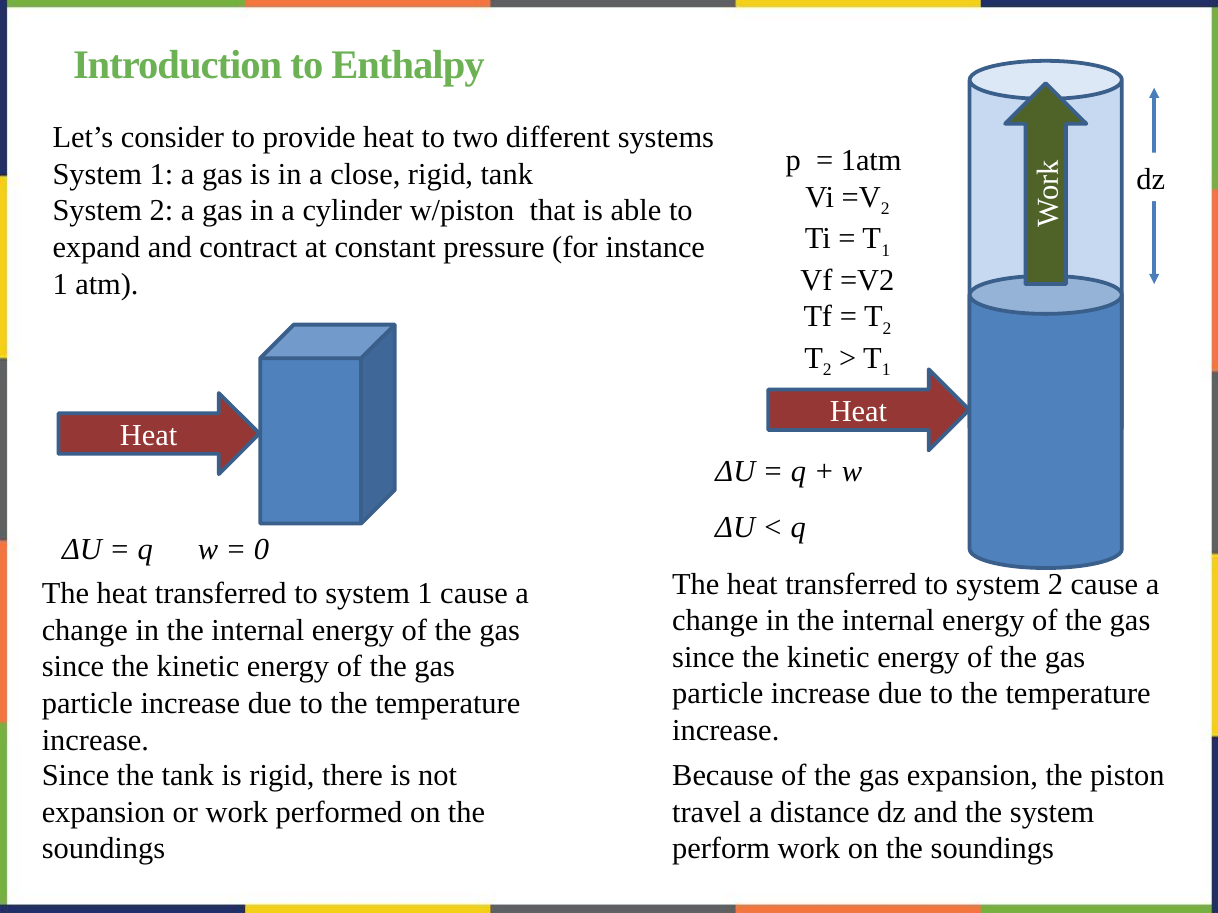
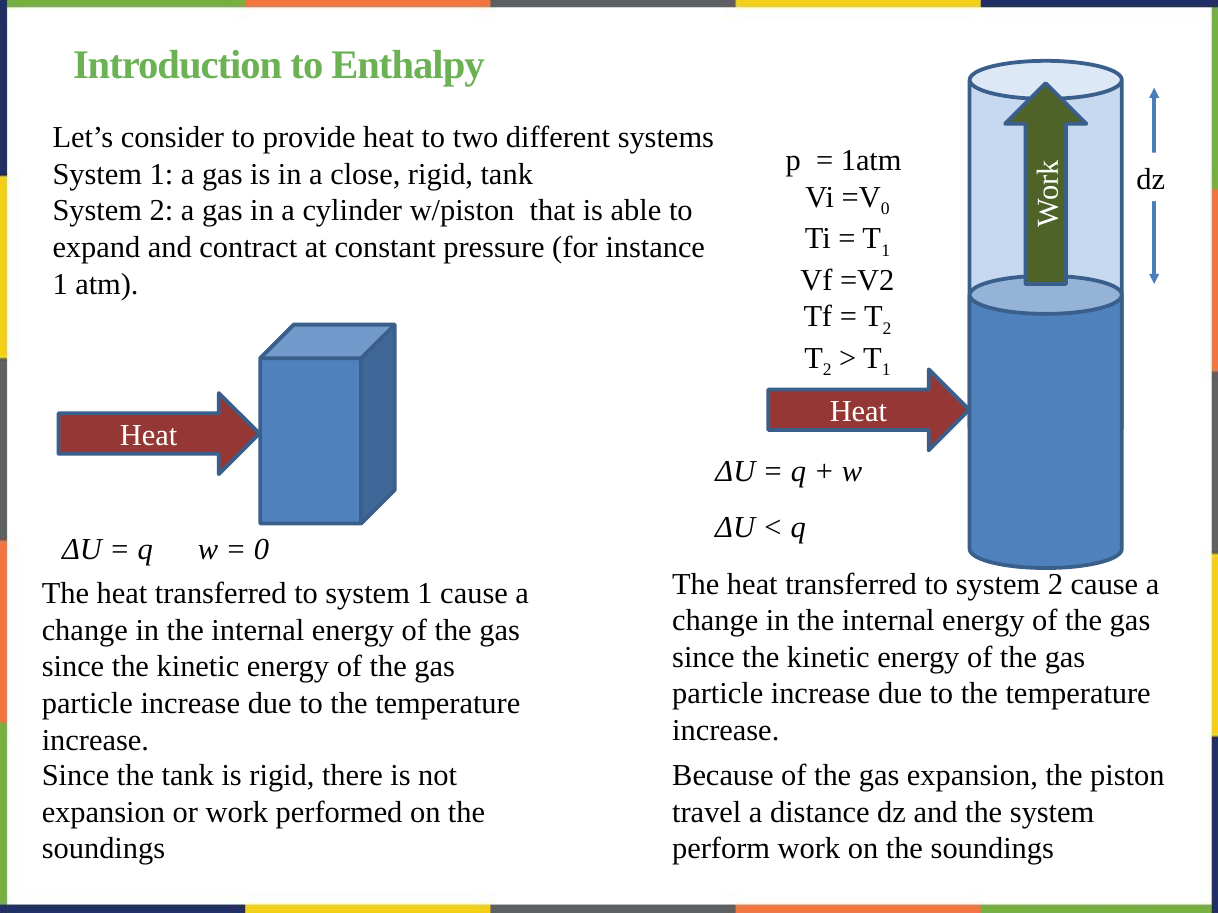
2: 2 -> 0 (885, 209)
